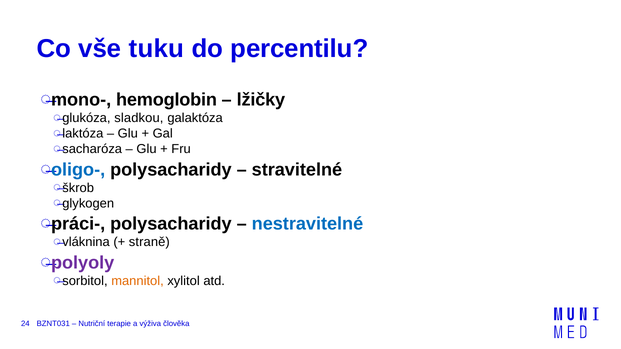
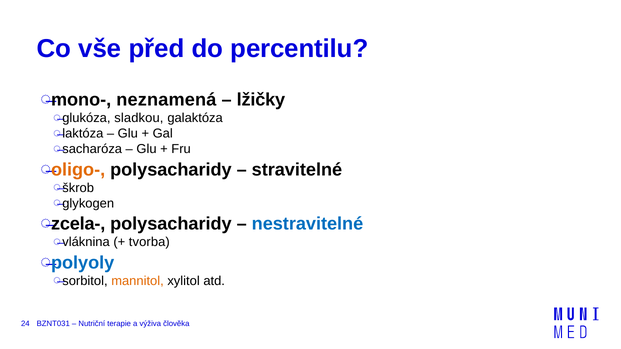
tuku: tuku -> před (157, 49)
hemoglobin: hemoglobin -> neznamená (166, 100)
oligo- colour: blue -> orange (78, 170)
práci-: práci- -> zcela- (78, 224)
straně: straně -> tvorba (149, 242)
polyoly colour: purple -> blue (83, 263)
